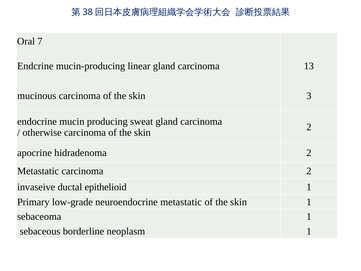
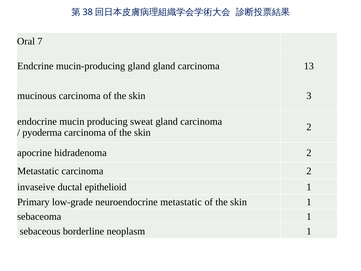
mucin-producing linear: linear -> gland (139, 66)
otherwise: otherwise -> pyoderma (42, 133)
